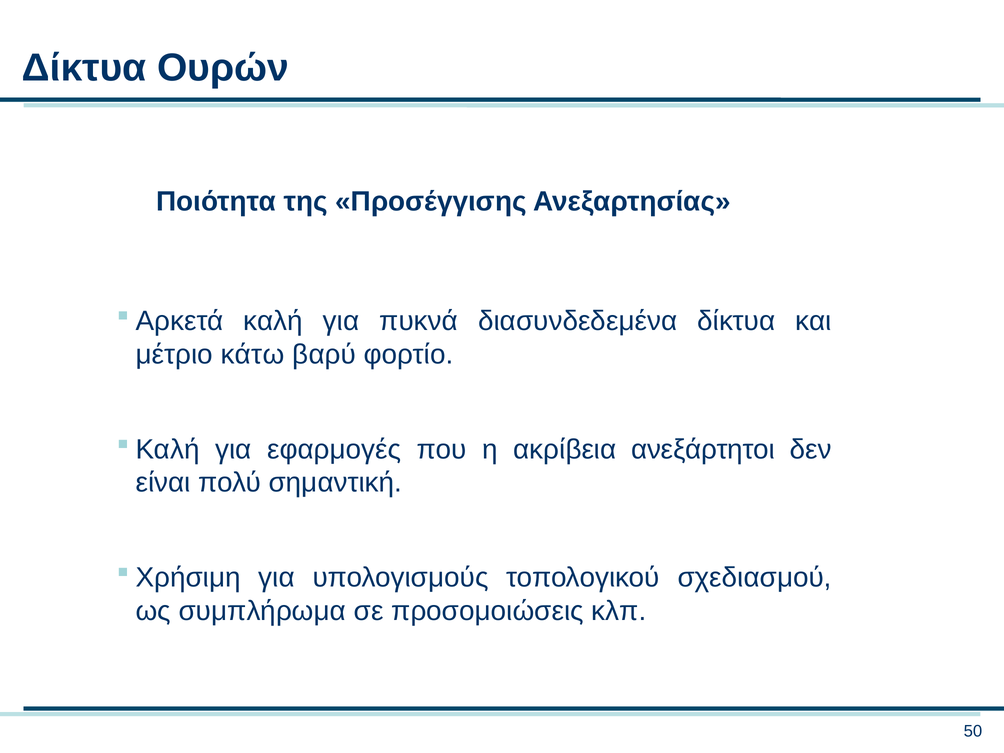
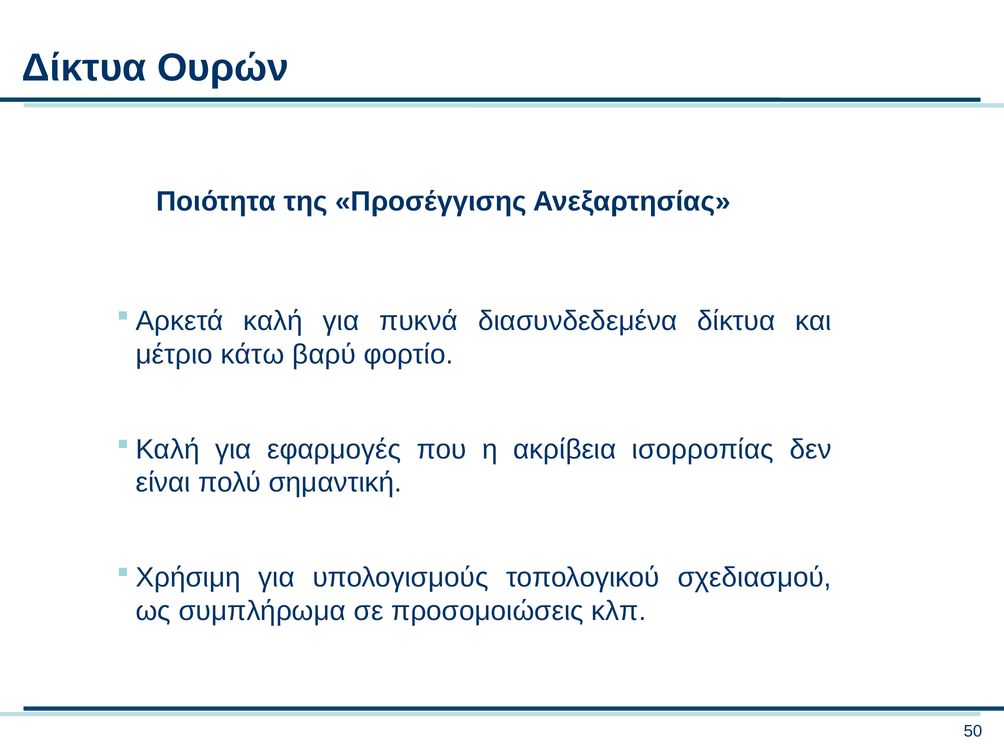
ανεξάρτητοι: ανεξάρτητοι -> ισορροπίας (703, 449)
